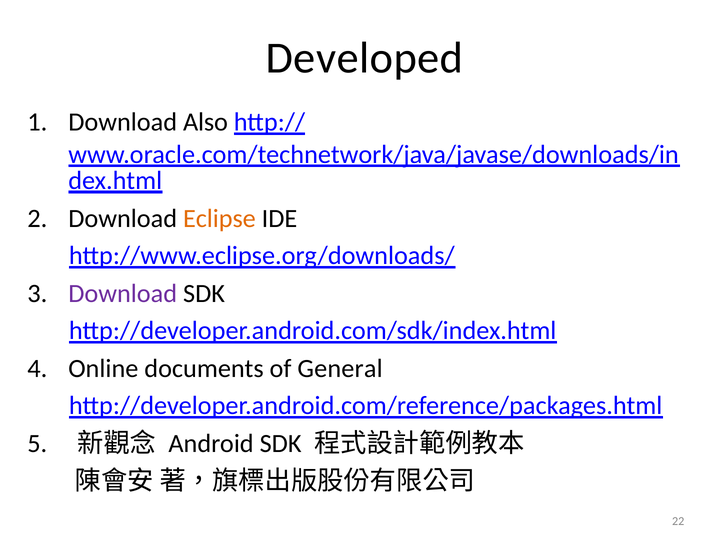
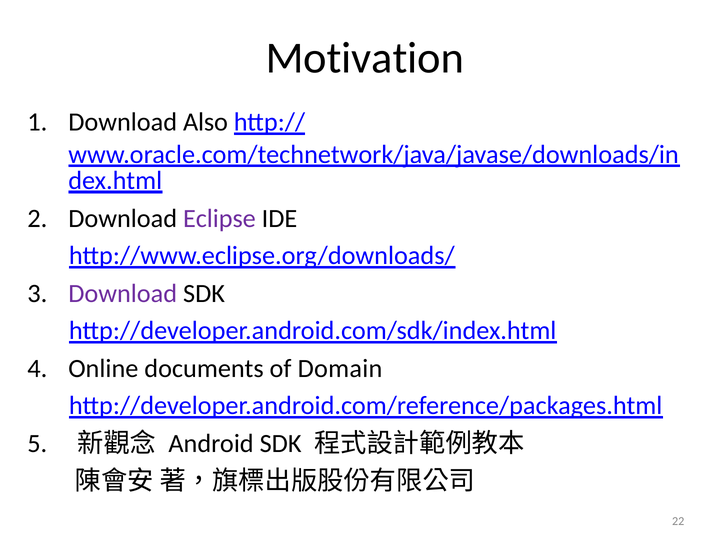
Developed: Developed -> Motivation (365, 58)
Eclipse colour: orange -> purple (219, 219)
General: General -> Domain (340, 369)
